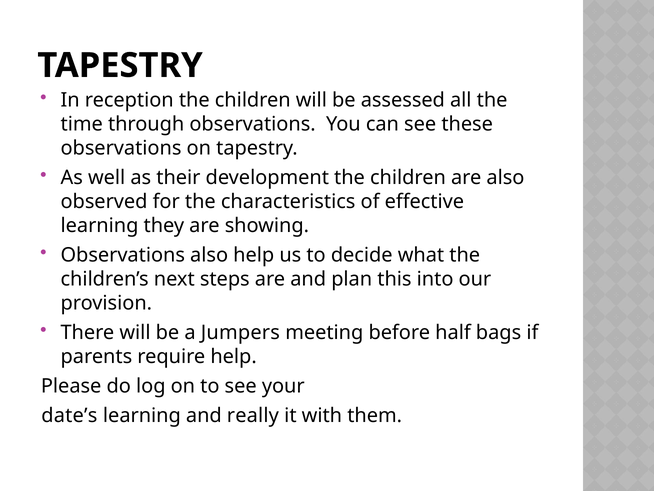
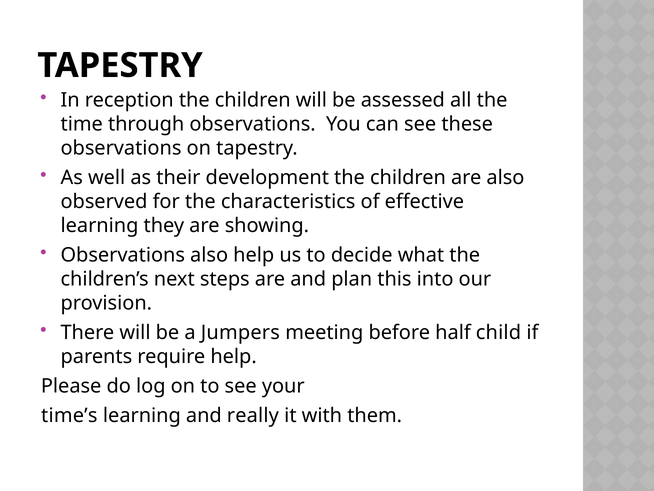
bags: bags -> child (498, 332)
date’s: date’s -> time’s (69, 415)
